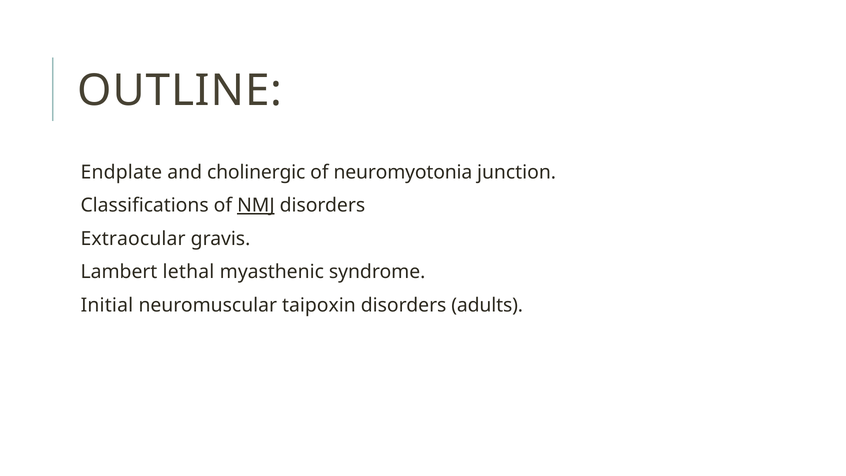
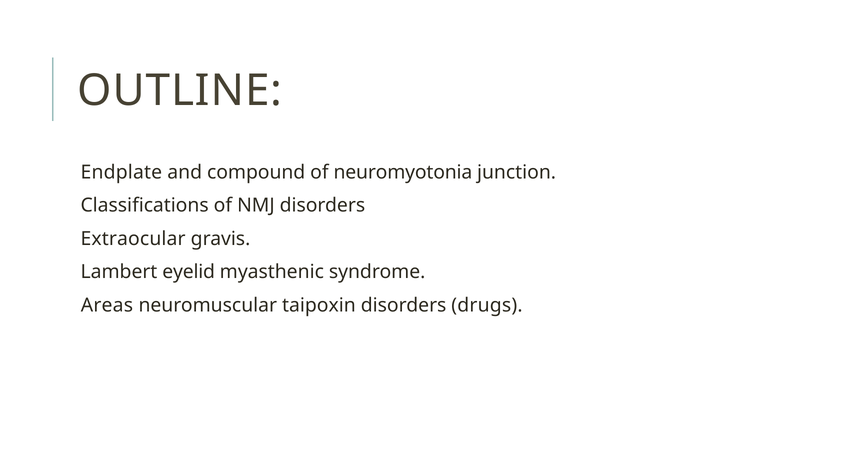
cholinergic: cholinergic -> compound (256, 172)
NMJ underline: present -> none (256, 205)
lethal: lethal -> eyelid (189, 272)
Initial: Initial -> Areas (107, 305)
adults: adults -> drugs (487, 305)
